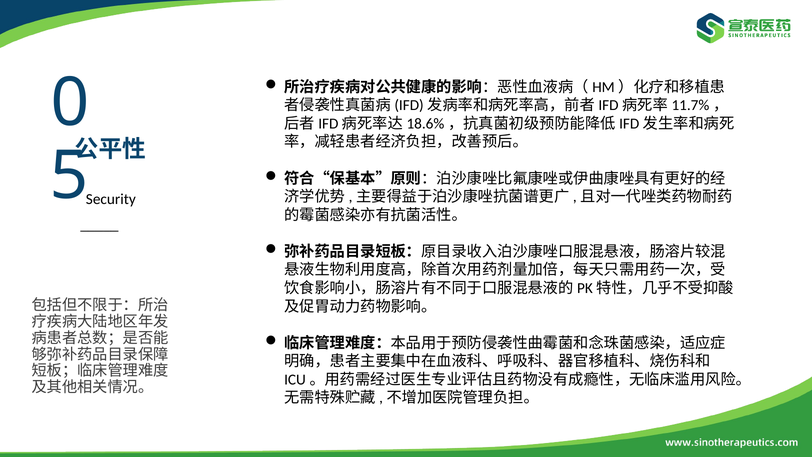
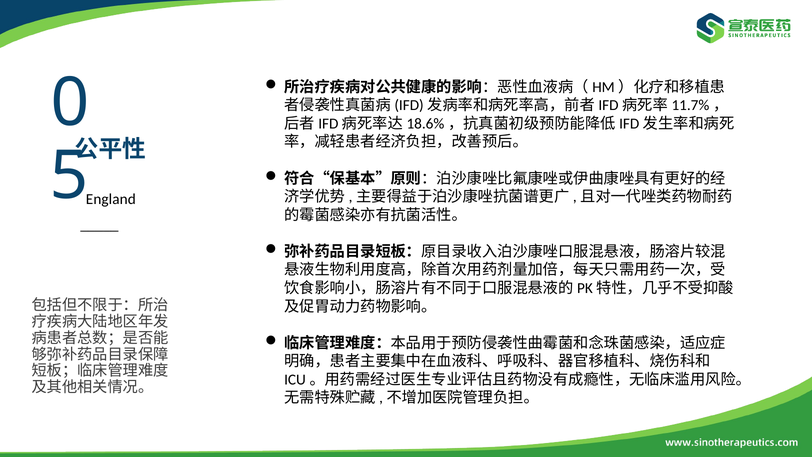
Security: Security -> England (111, 199)
